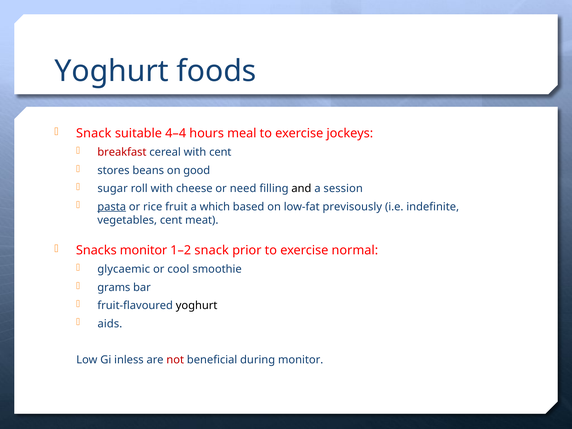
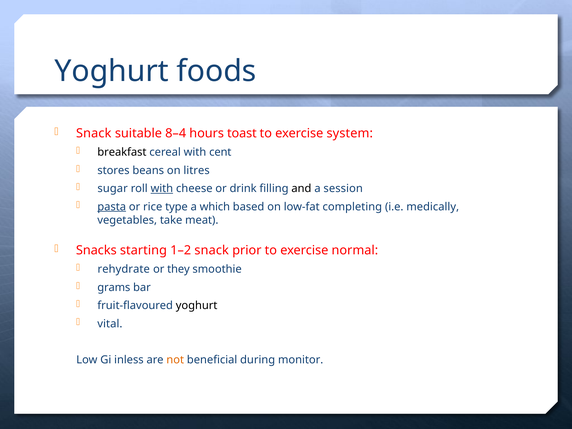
4–4: 4–4 -> 8–4 (176, 133)
meal: meal -> toast (242, 133)
jockeys: jockeys -> system (350, 133)
breakfast colour: red -> black (122, 152)
good: good -> litres (197, 170)
with underline: none -> present (162, 189)
need: need -> drink (243, 189)
fruit: fruit -> type (176, 207)
previsously: previsously -> completing (352, 207)
indefinite: indefinite -> medically (433, 207)
vegetables cent: cent -> take (171, 220)
Snacks monitor: monitor -> starting (143, 250)
glycaemic: glycaemic -> rehydrate (124, 269)
cool: cool -> they (178, 269)
aids: aids -> vital (110, 324)
not colour: red -> orange (175, 360)
